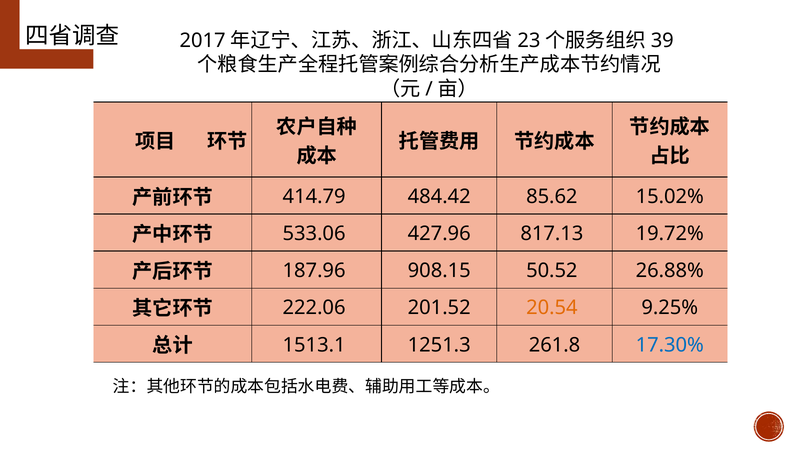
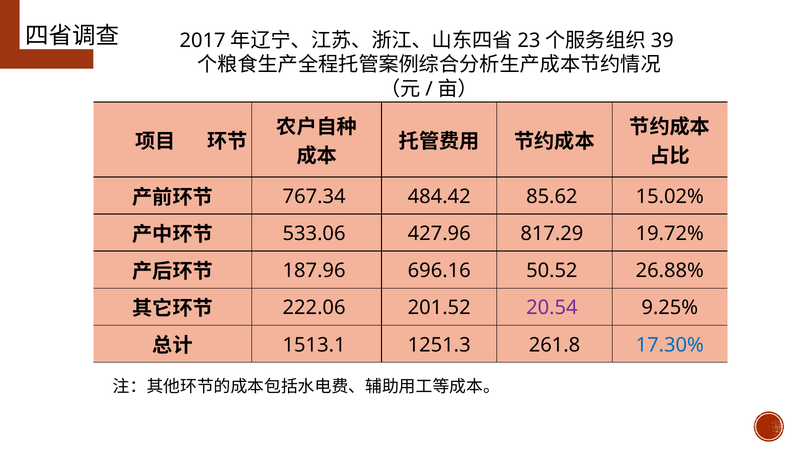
414.79: 414.79 -> 767.34 (314, 197)
817.13: 817.13 -> 817.29 (552, 234)
908.15: 908.15 -> 696.16 (439, 271)
20.54 colour: orange -> purple (552, 308)
